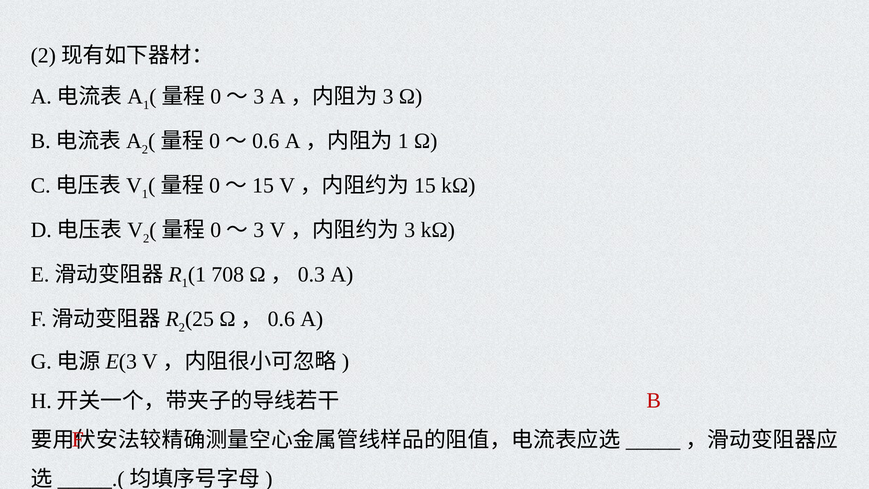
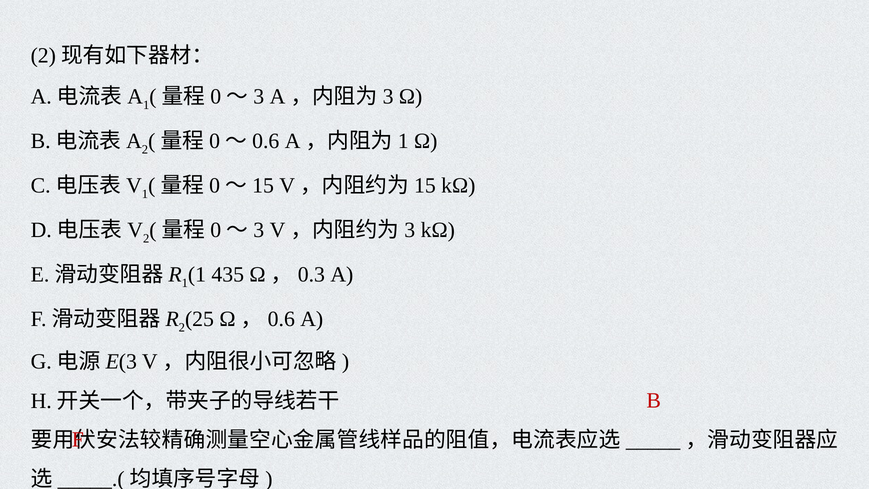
708: 708 -> 435 (228, 275)
